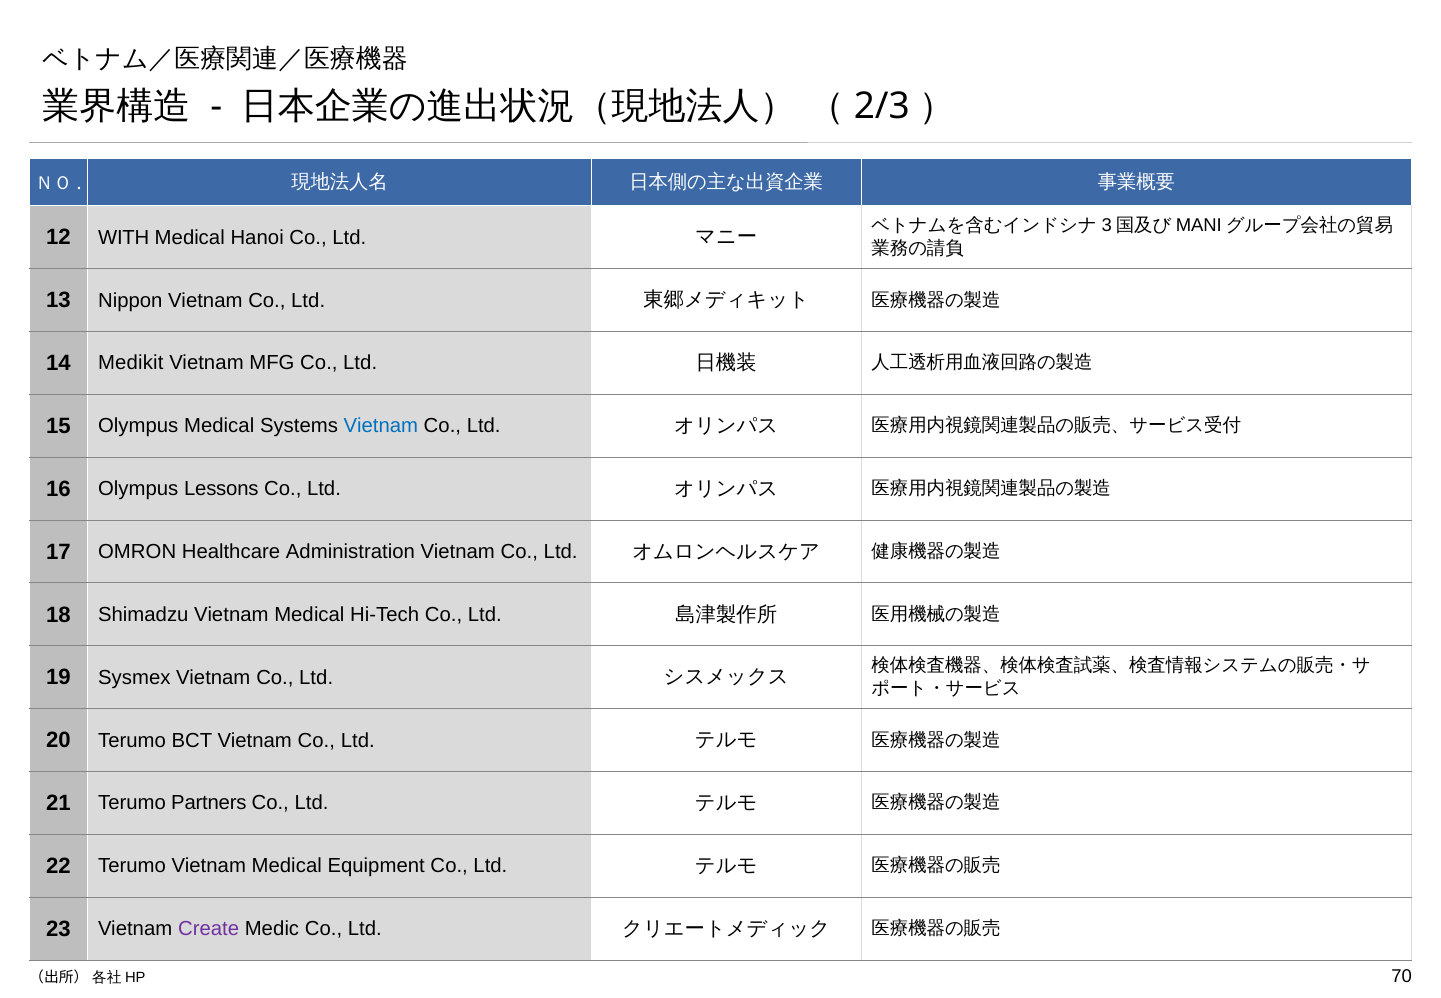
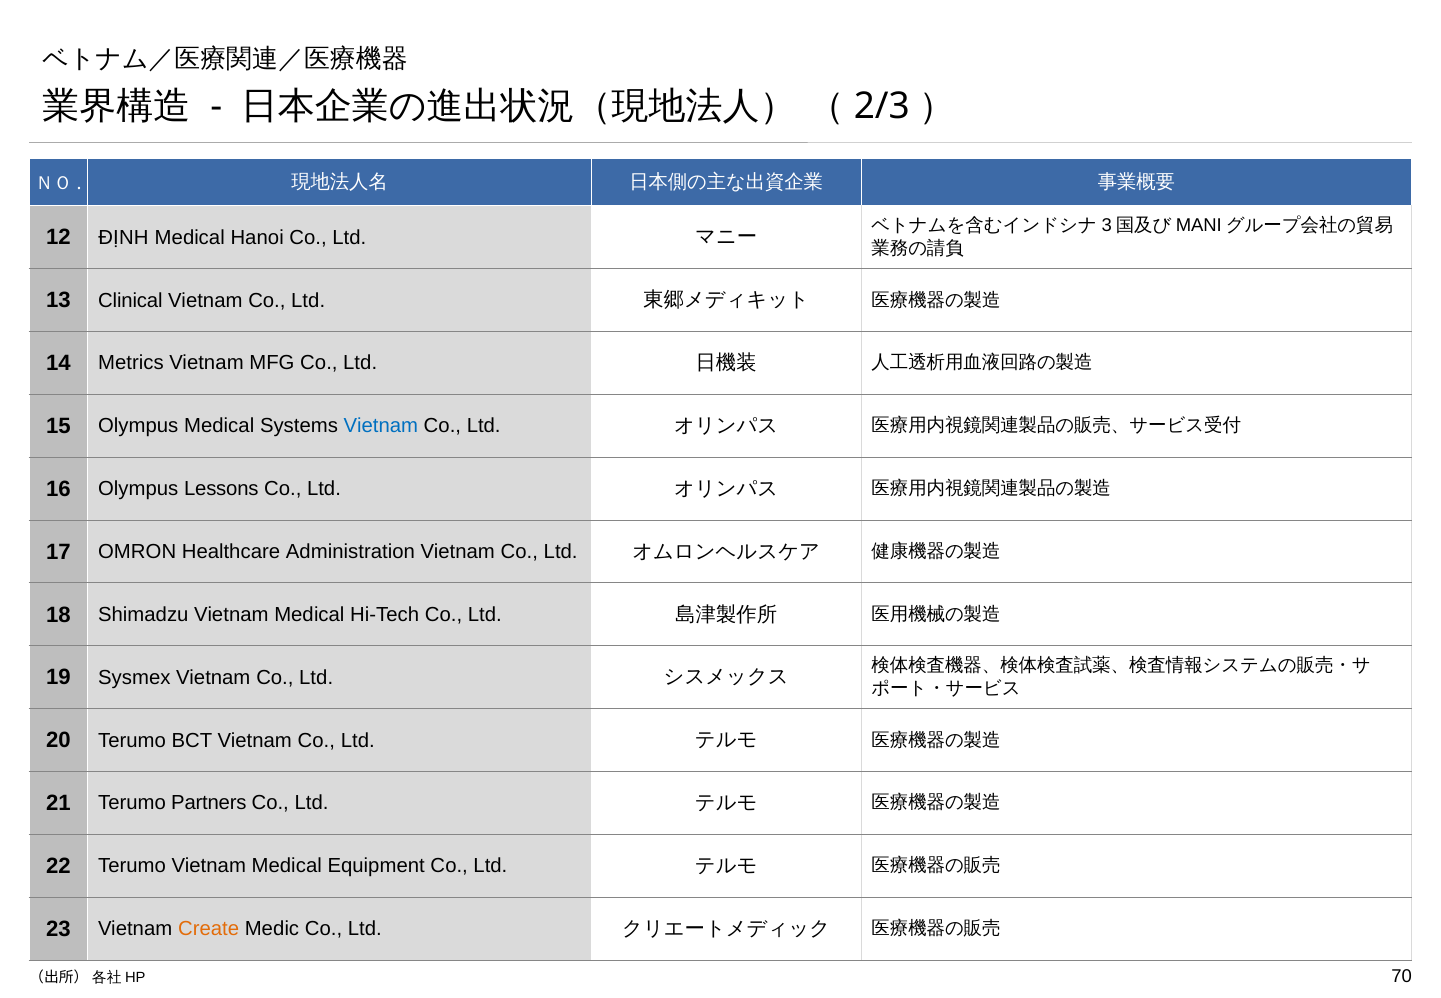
WITH: WITH -> ĐỊNH (123, 237)
Nippon: Nippon -> Clinical (130, 300)
Medikit: Medikit -> Metrics (131, 363)
Create colour: purple -> orange (209, 929)
